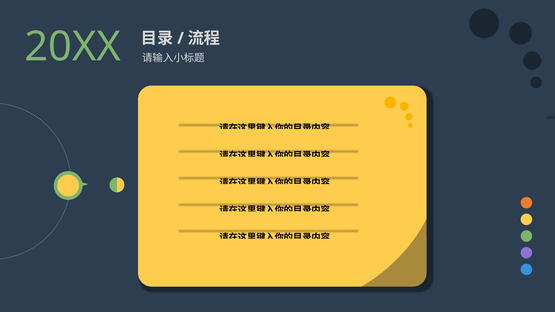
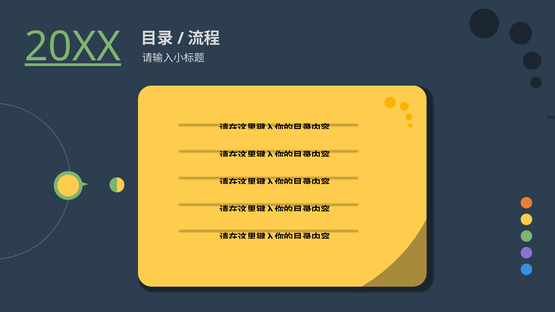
20XX underline: none -> present (73, 47)
